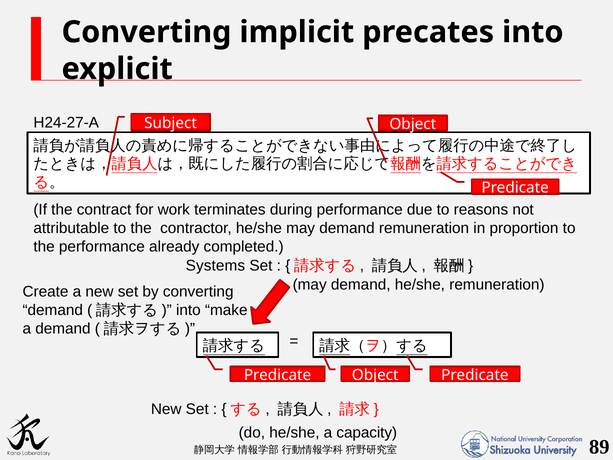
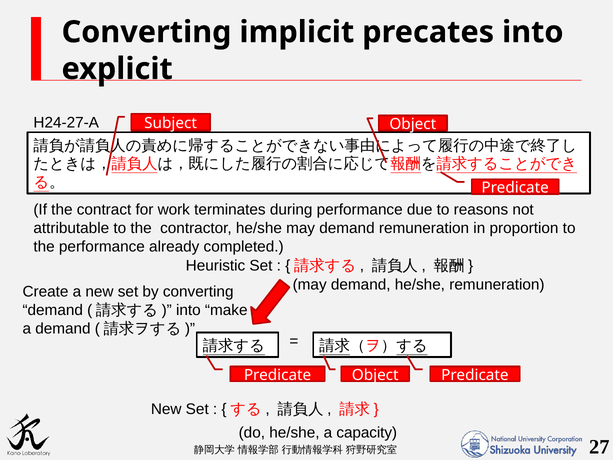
Systems: Systems -> Heuristic (215, 266)
89: 89 -> 27 (599, 447)
